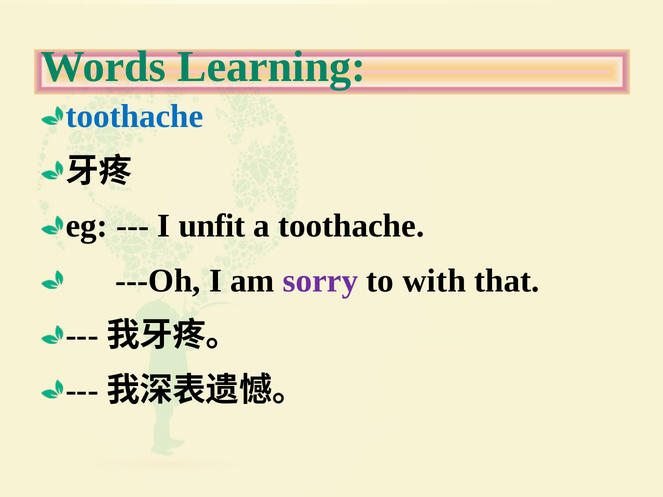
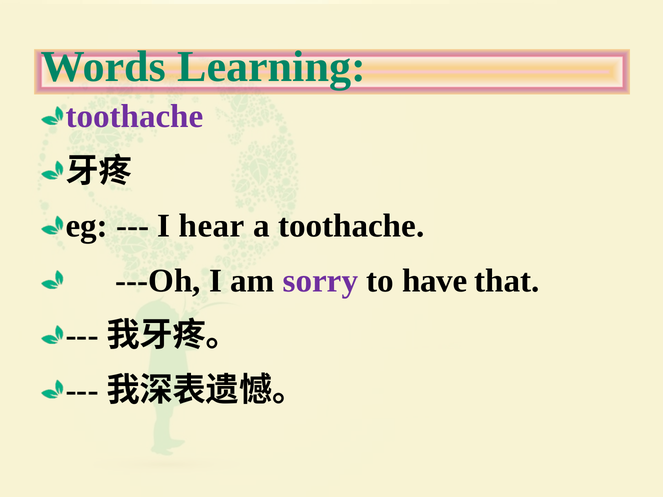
toothache colour: blue -> purple (135, 117)
unfit: unfit -> hear (212, 226)
with: with -> have (435, 281)
